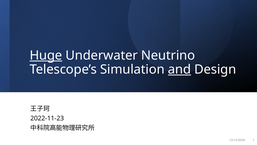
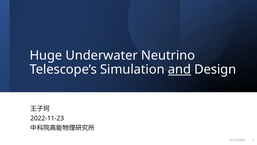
Huge underline: present -> none (46, 55)
